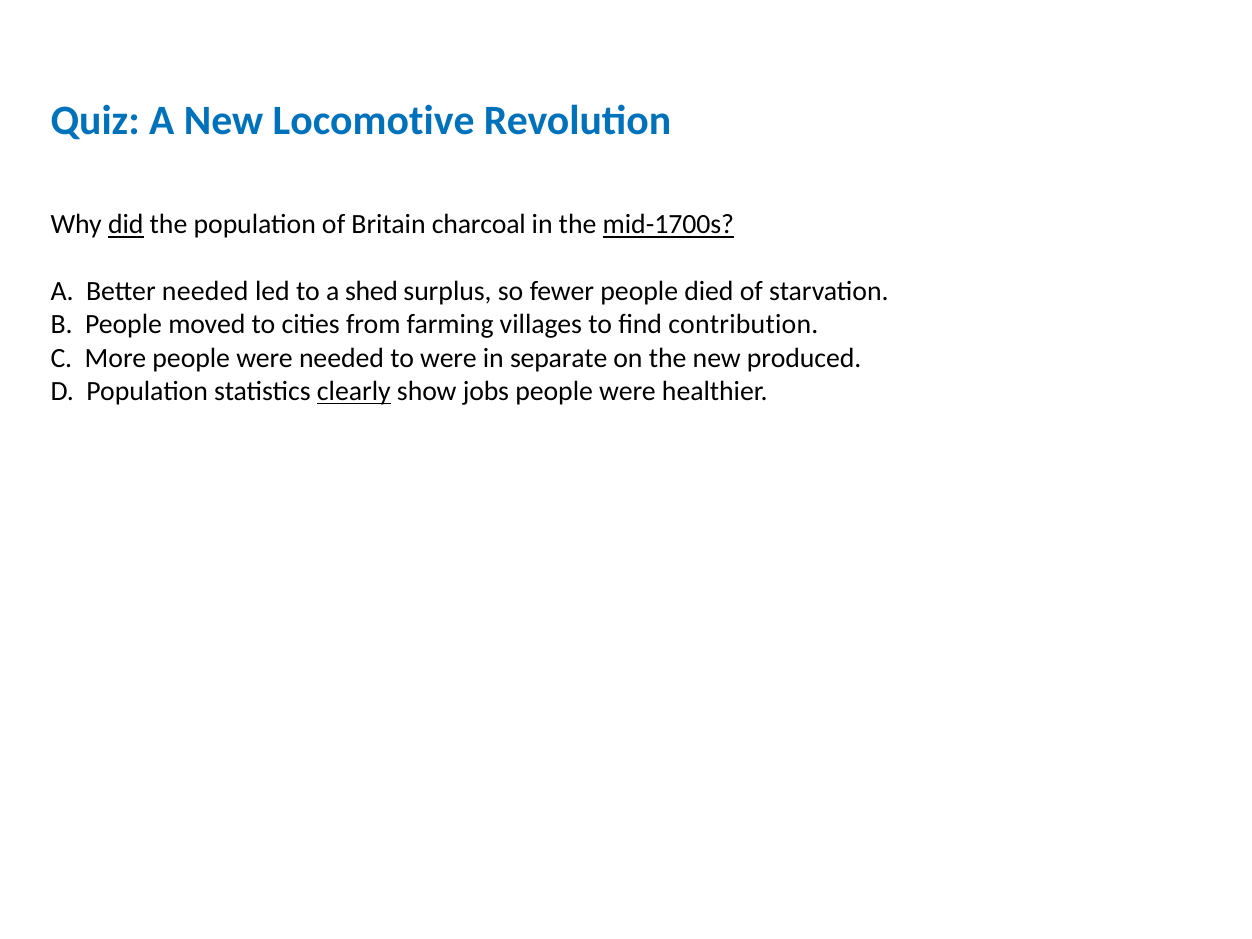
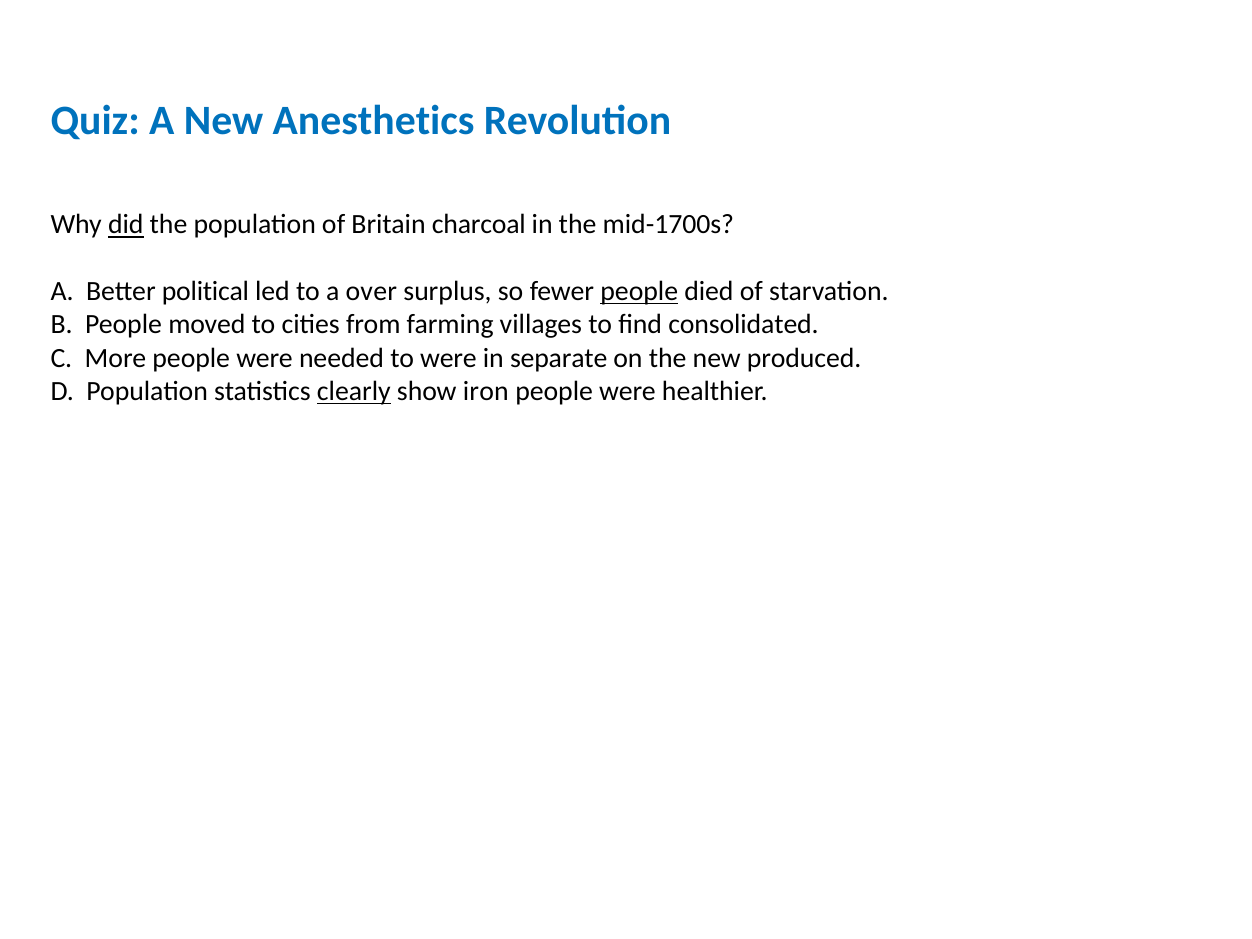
Locomotive: Locomotive -> Anesthetics (374, 121)
mid-1700s underline: present -> none (668, 225)
Better needed: needed -> political (205, 291)
shed: shed -> over (371, 291)
people underline: none -> present (639, 291)
contribution: contribution -> consolidated (743, 325)
jobs: jobs -> iron (486, 392)
